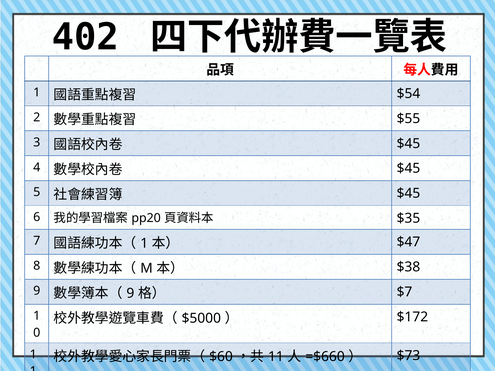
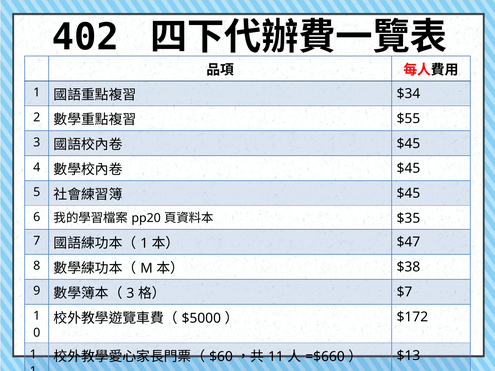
$54: $54 -> $34 (408, 94)
9: 9 -> 3 (130, 293)
$73: $73 -> $13 (408, 356)
